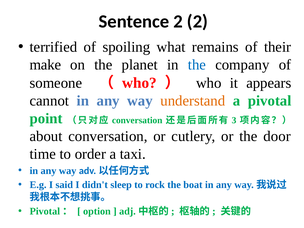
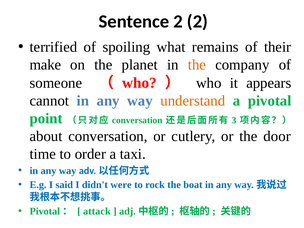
the colour: blue -> orange (197, 65)
sleep: sleep -> were (121, 185)
option: option -> attack (97, 211)
